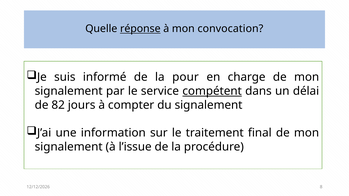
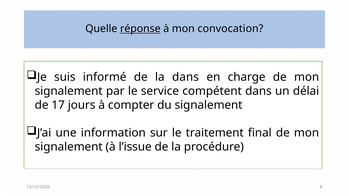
la pour: pour -> dans (185, 77)
compétent underline: present -> none (212, 91)
82: 82 -> 17 (58, 105)
